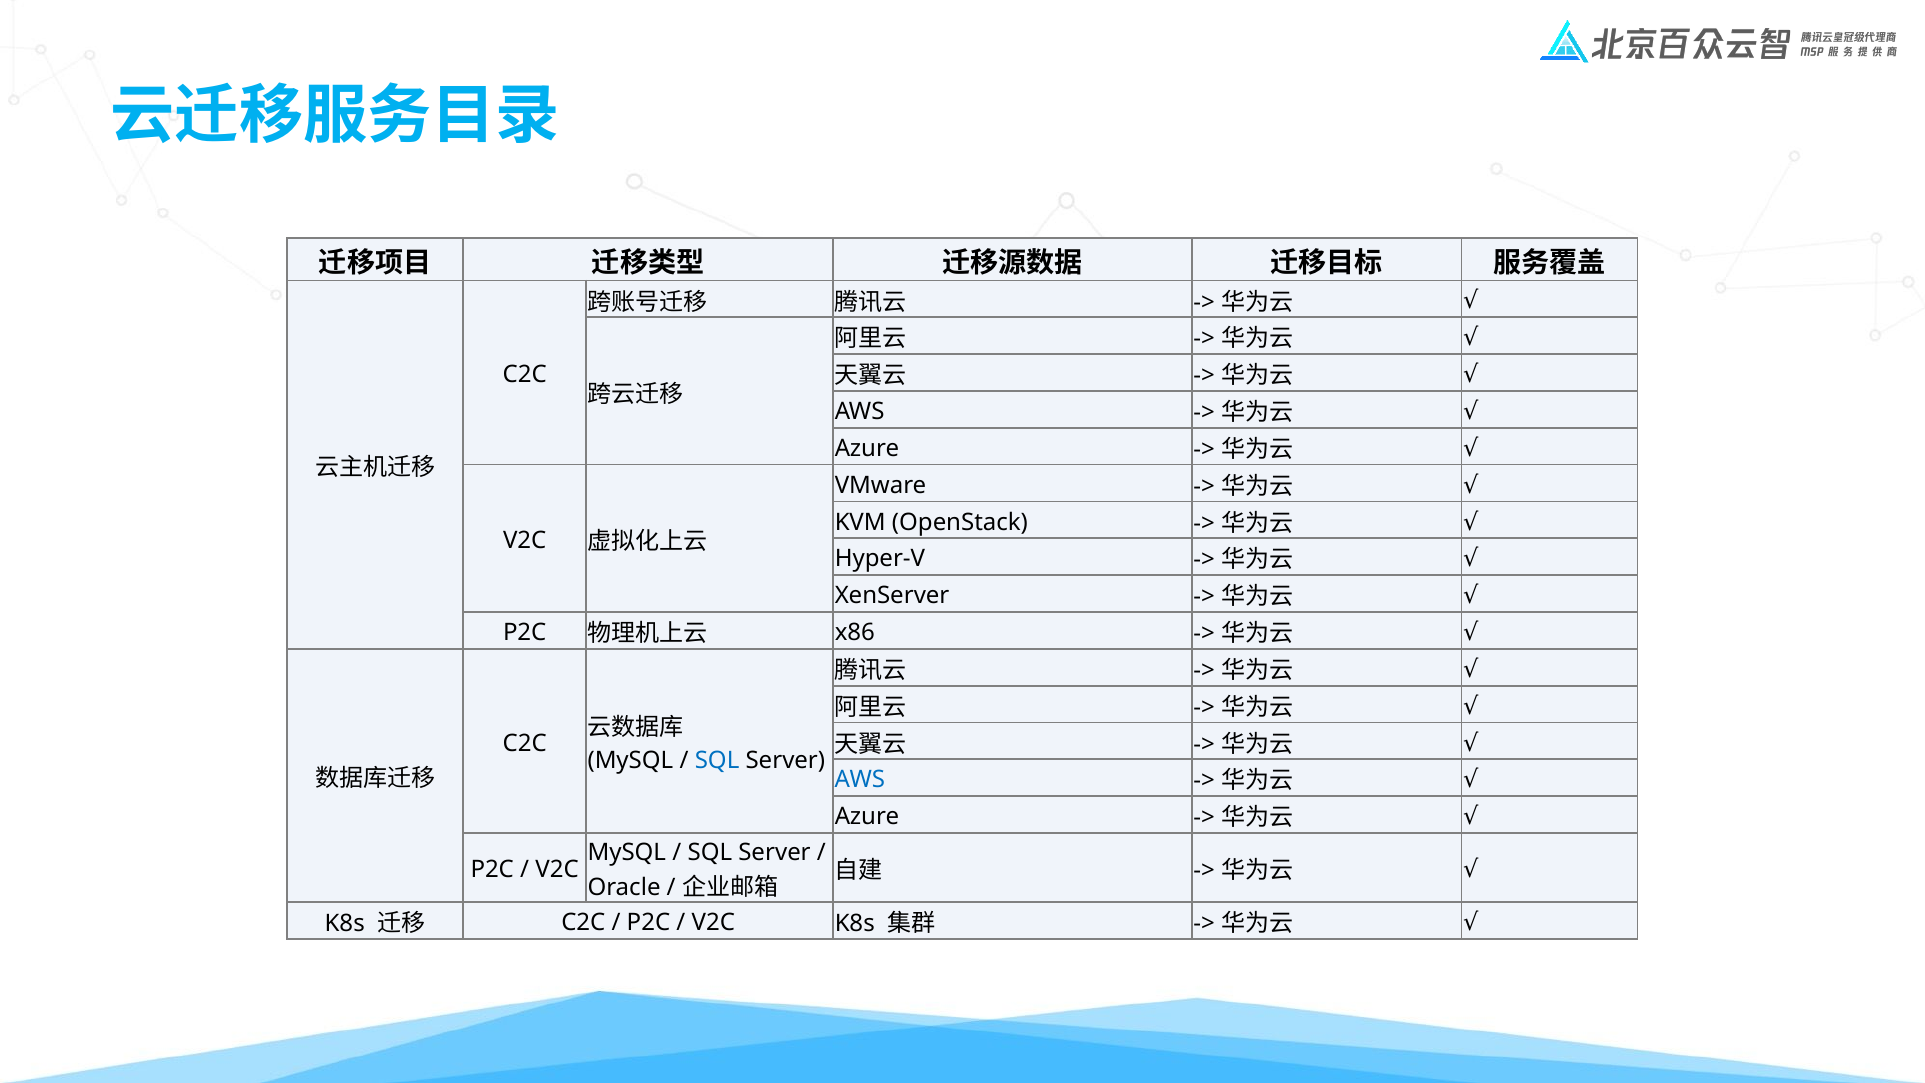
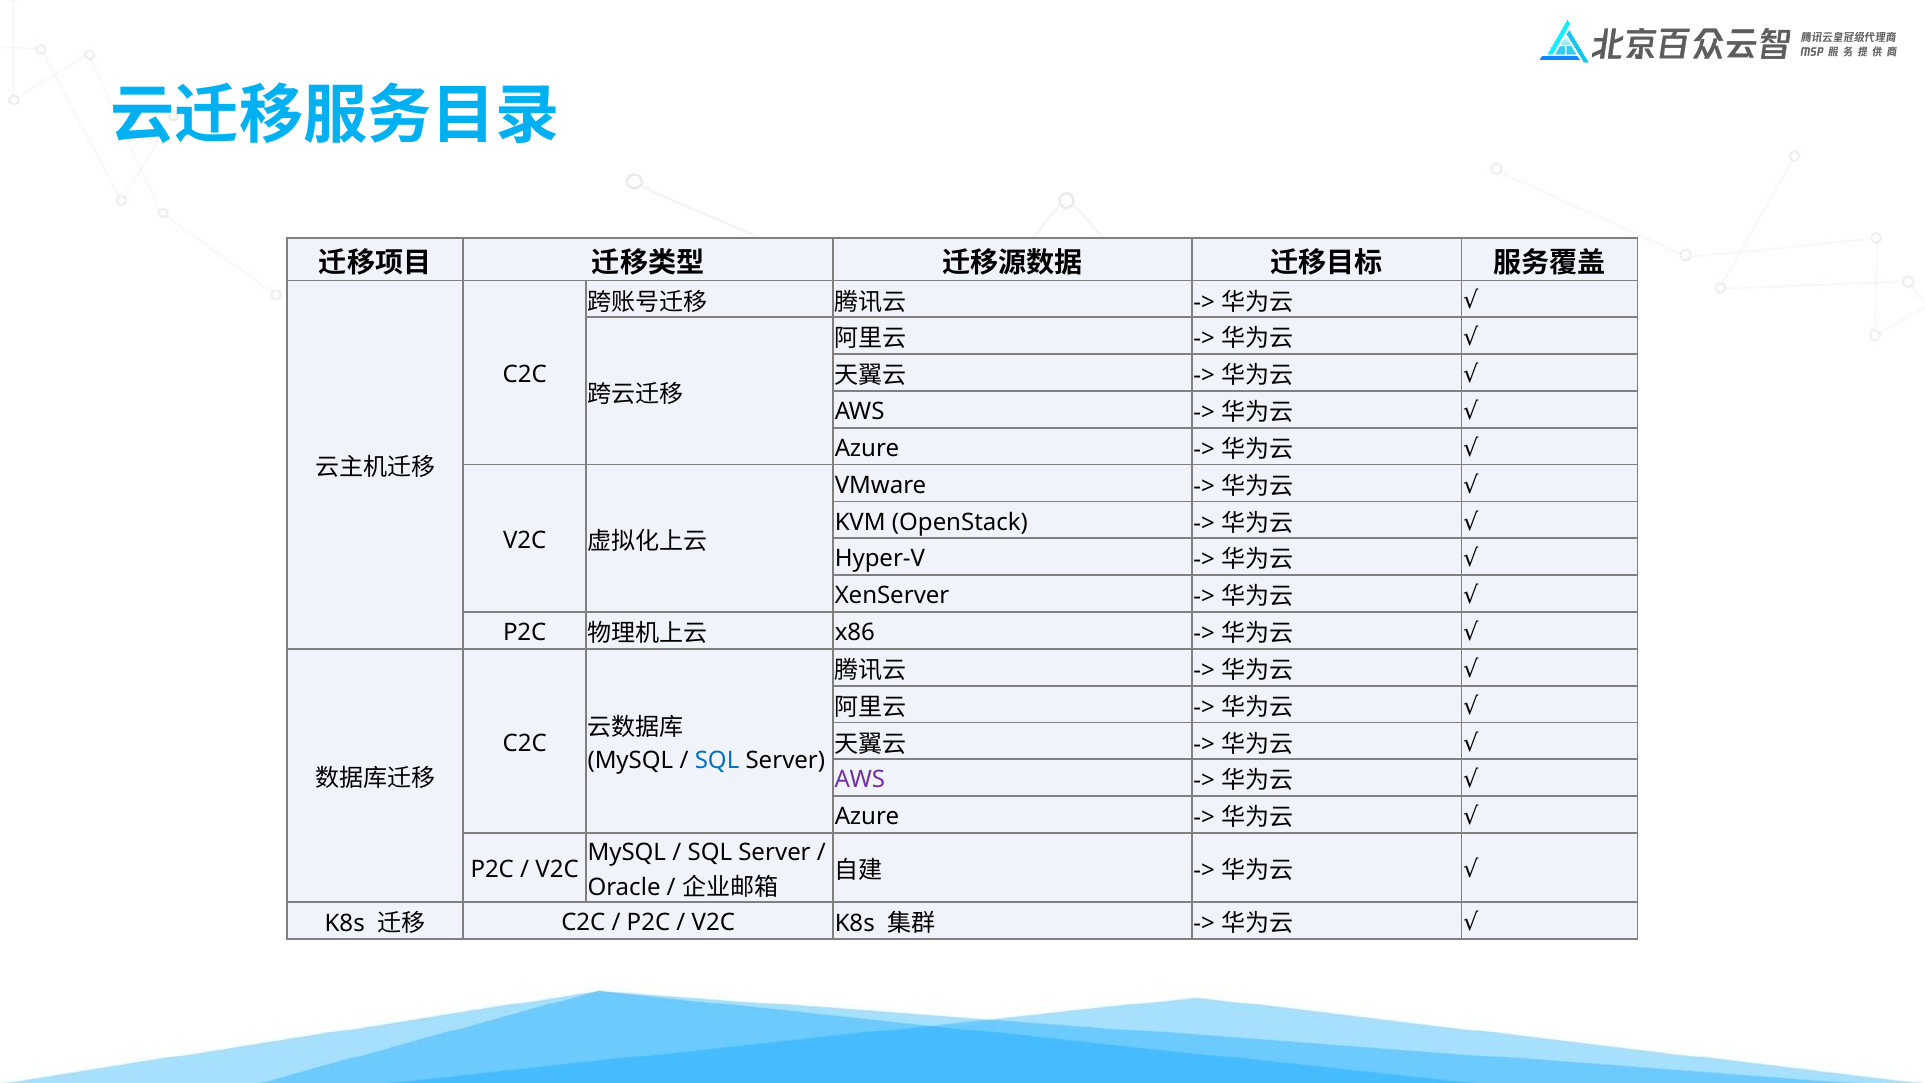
AWS colour: blue -> purple (860, 780)
